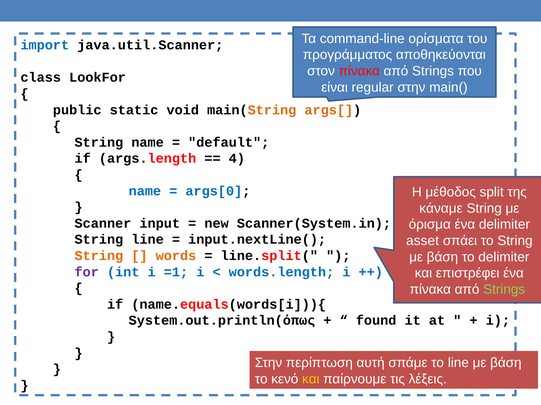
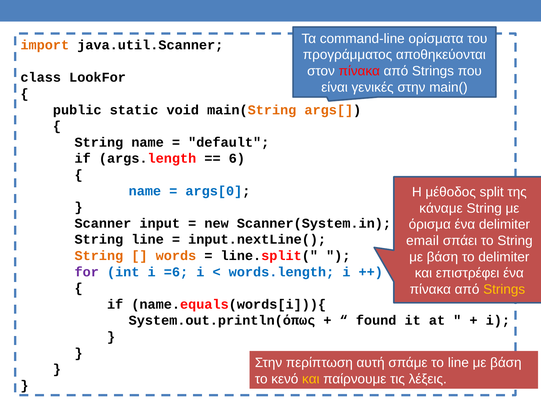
import colour: blue -> orange (45, 45)
regular: regular -> γενικές (373, 87)
4: 4 -> 6 (237, 159)
asset: asset -> email (423, 241)
=1: =1 -> =6 (176, 272)
Strings colour: light green -> yellow (504, 290)
